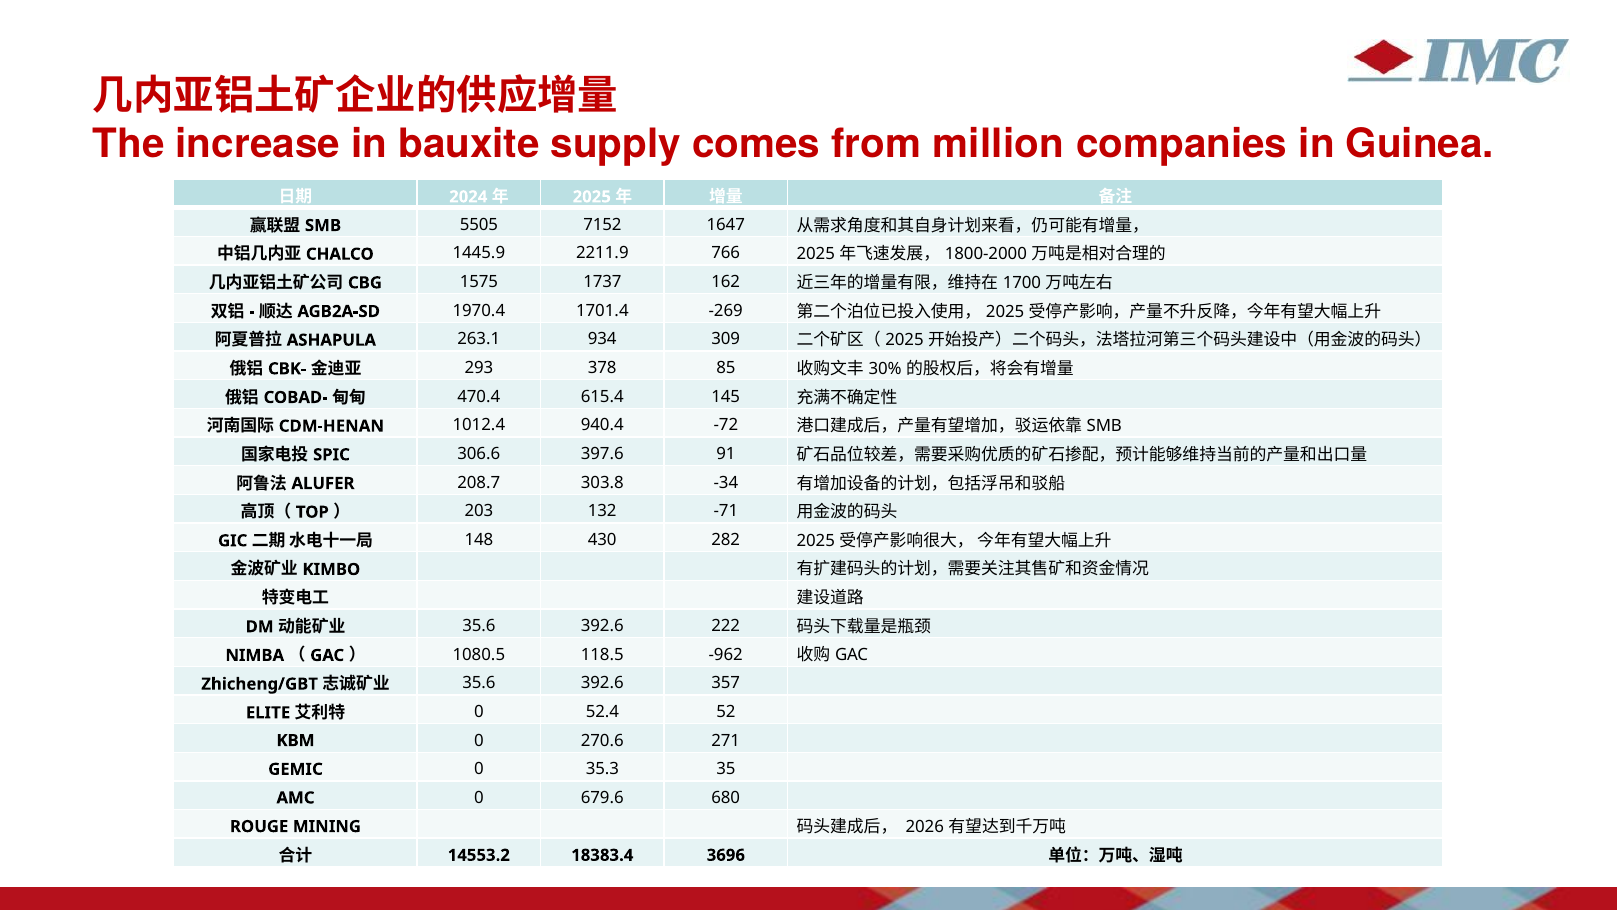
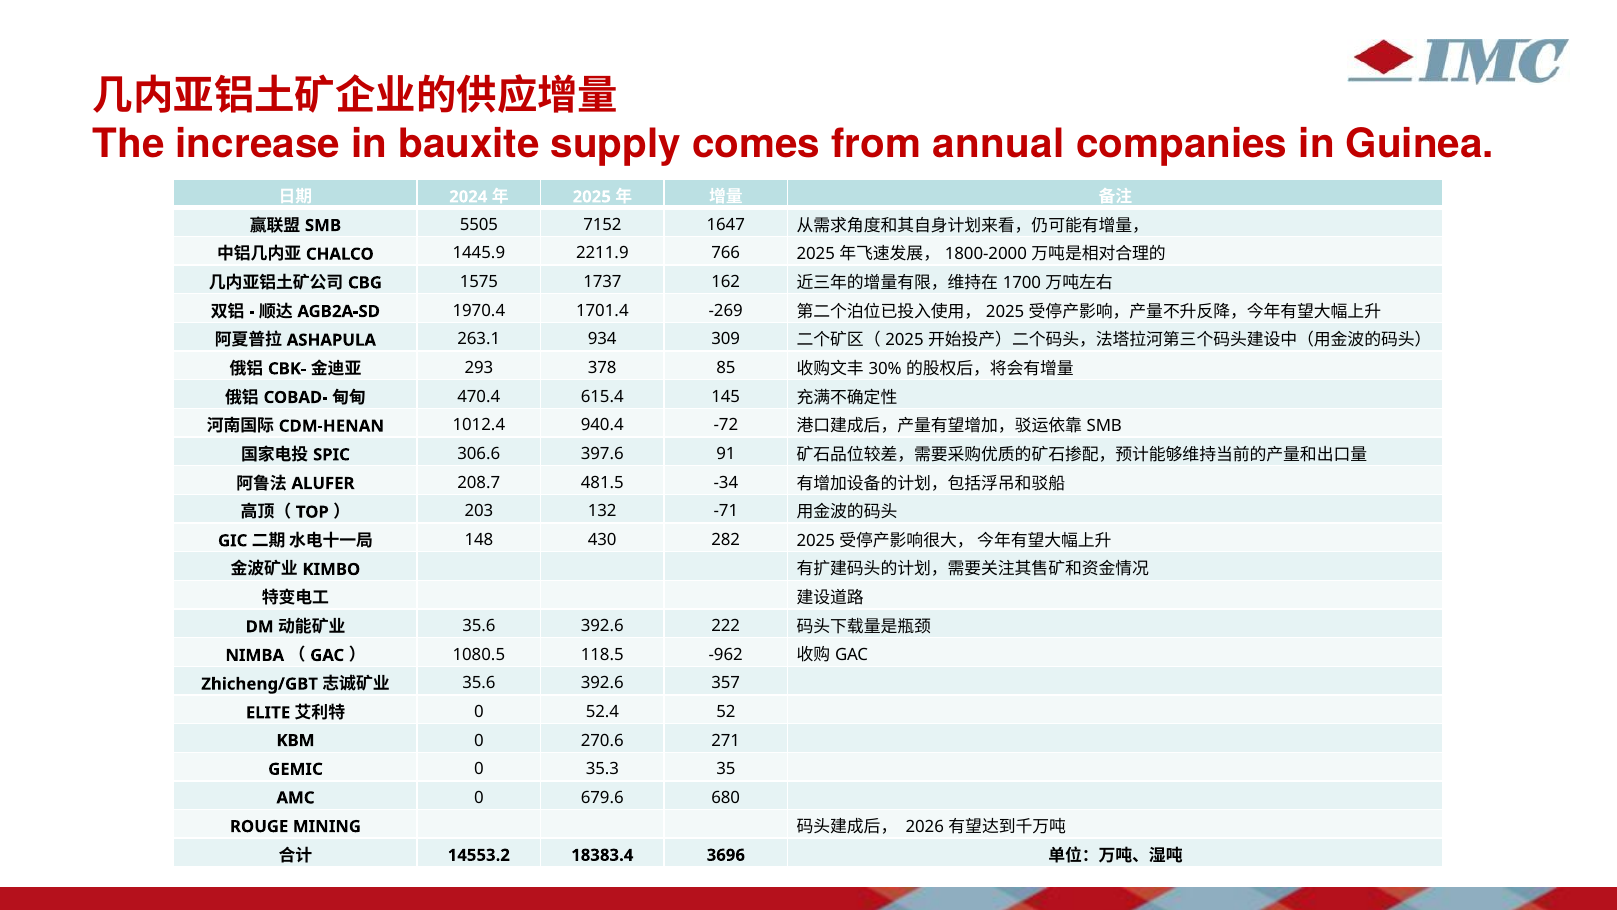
million: million -> annual (999, 144)
303.8: 303.8 -> 481.5 (602, 482)
